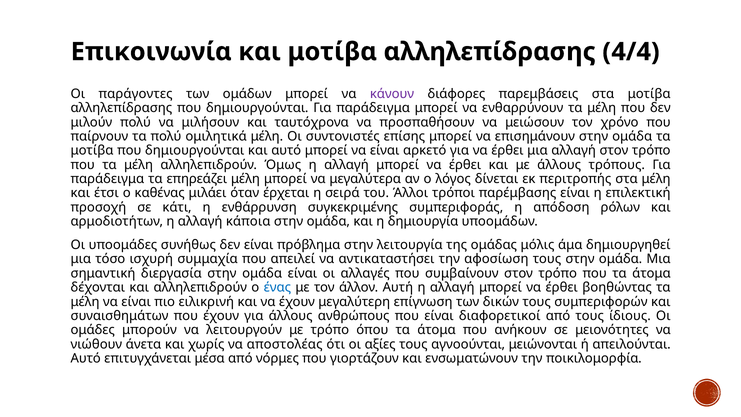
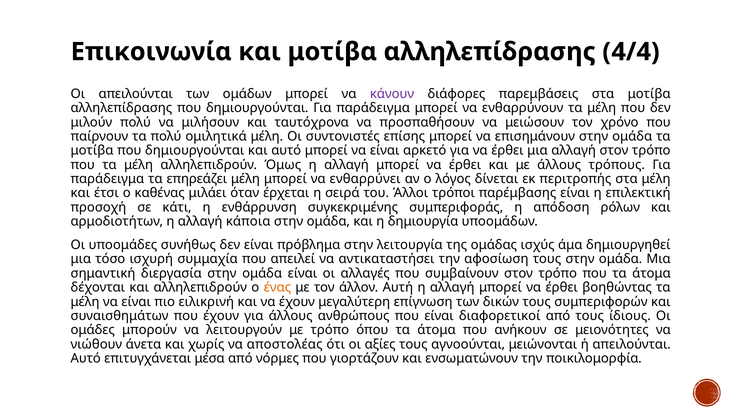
Οι παράγοντες: παράγοντες -> απειλούνται (136, 94)
μεγαλύτερα: μεγαλύτερα -> ενθαρρύνει (365, 179)
μόλις: μόλις -> ισχύς (538, 245)
ένας colour: blue -> orange (277, 287)
